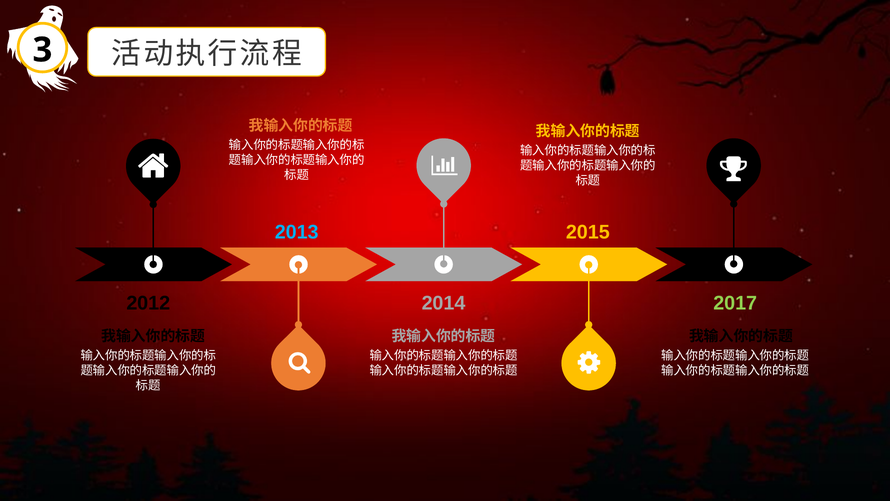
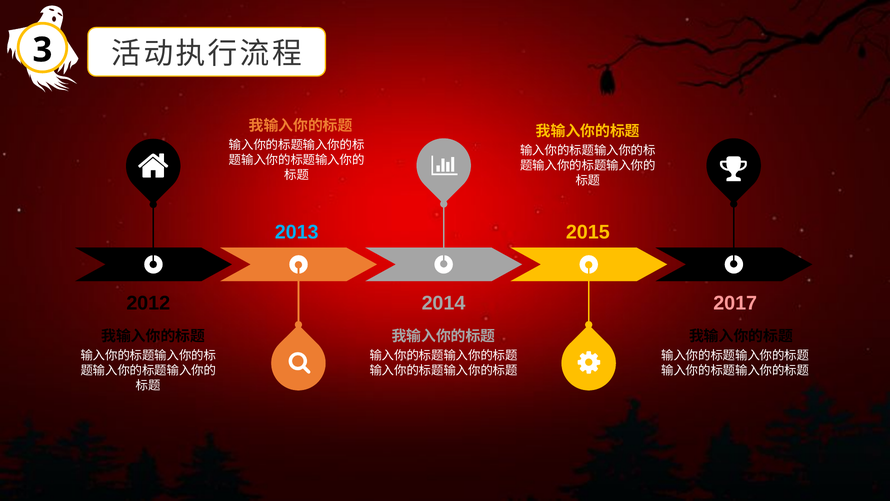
2017 colour: light green -> pink (735, 303)
